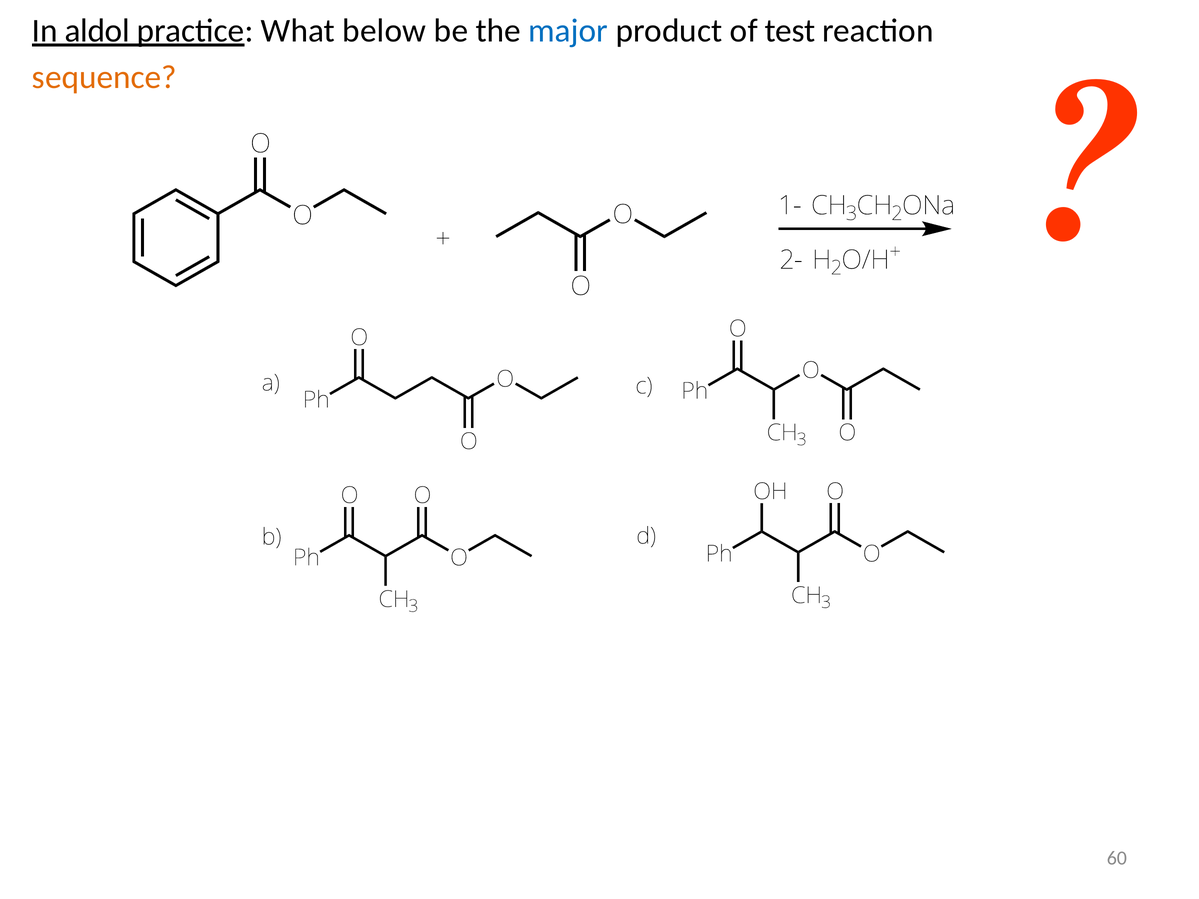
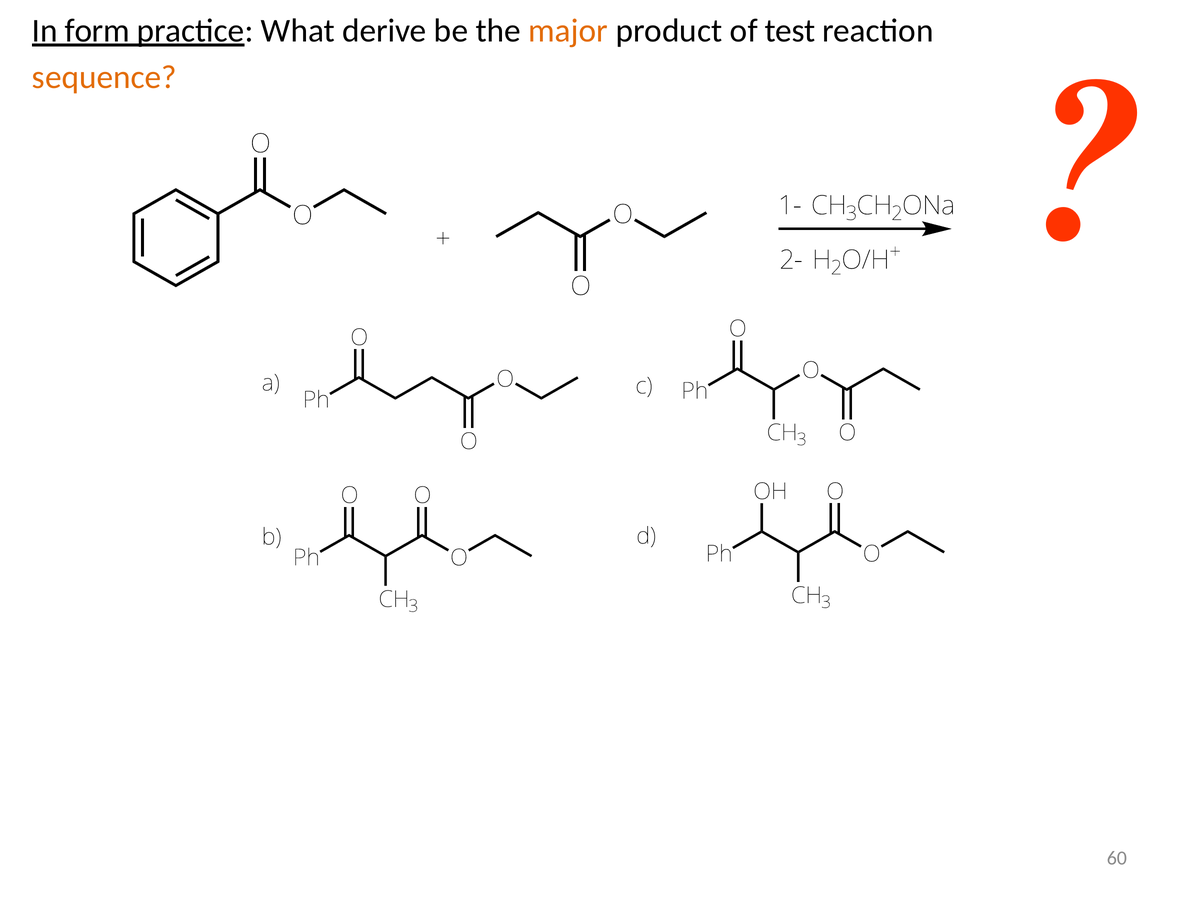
aldol: aldol -> form (97, 31)
below: below -> derive (384, 31)
major colour: blue -> orange (568, 31)
